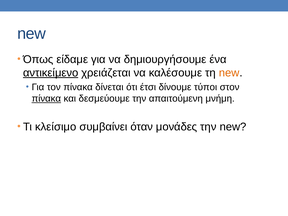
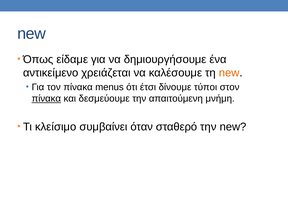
αντικείμενο underline: present -> none (51, 73)
δίνεται: δίνεται -> menus (109, 87)
μονάδες: μονάδες -> σταθερό (177, 127)
